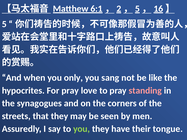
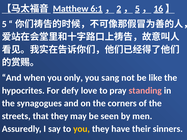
For pray: pray -> defy (70, 91)
you colour: light green -> yellow (82, 129)
tongue: tongue -> sinners (168, 129)
